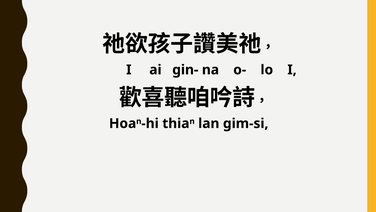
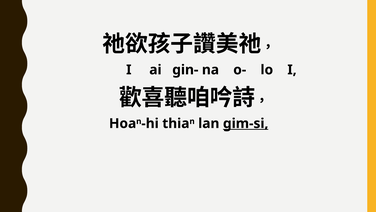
gim-si underline: none -> present (246, 123)
